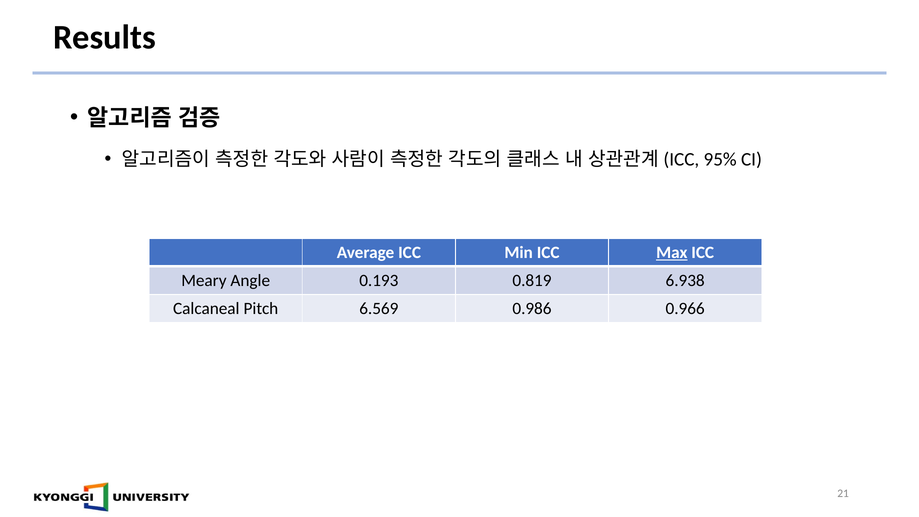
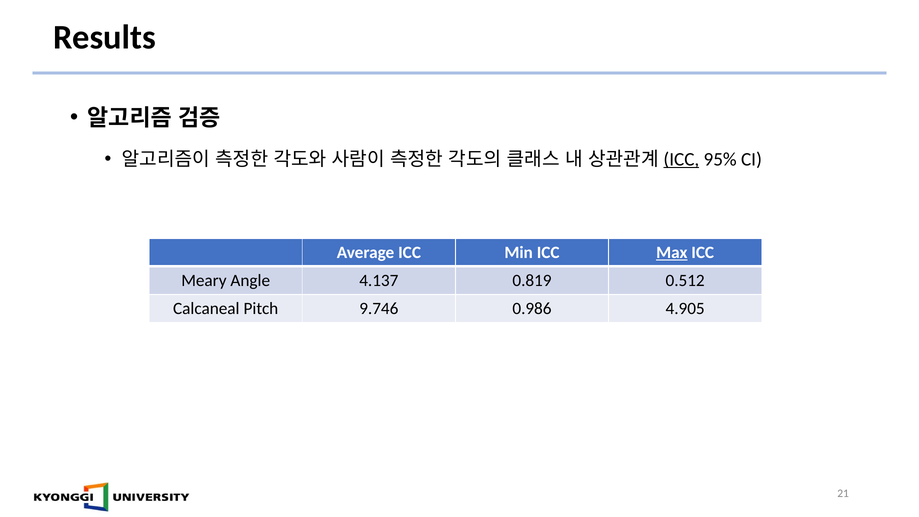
ICC underline: none -> present (681, 159)
0.193: 0.193 -> 4.137 (379, 281)
6.938: 6.938 -> 0.512 (685, 281)
6.569: 6.569 -> 9.746 (379, 308)
0.966: 0.966 -> 4.905 (685, 308)
